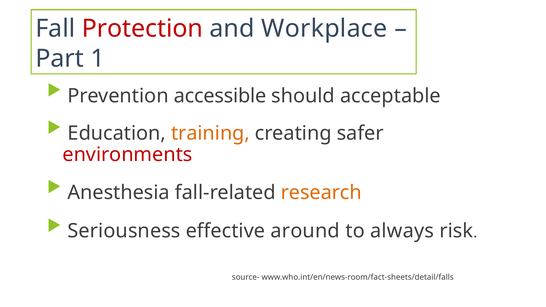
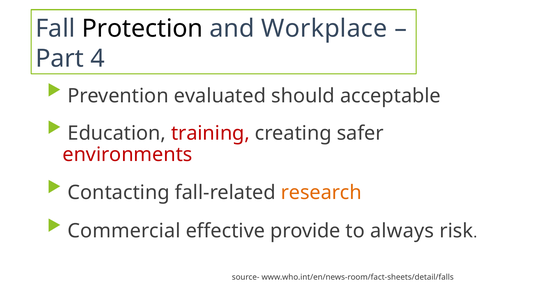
Protection colour: red -> black (142, 28)
1: 1 -> 4 (98, 58)
accessible: accessible -> evaluated (220, 96)
training colour: orange -> red (210, 133)
Anesthesia: Anesthesia -> Contacting (119, 193)
Seriousness: Seriousness -> Commercial (124, 231)
around: around -> provide (305, 231)
